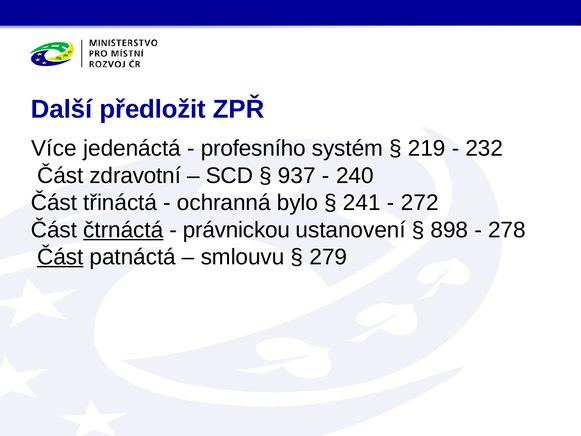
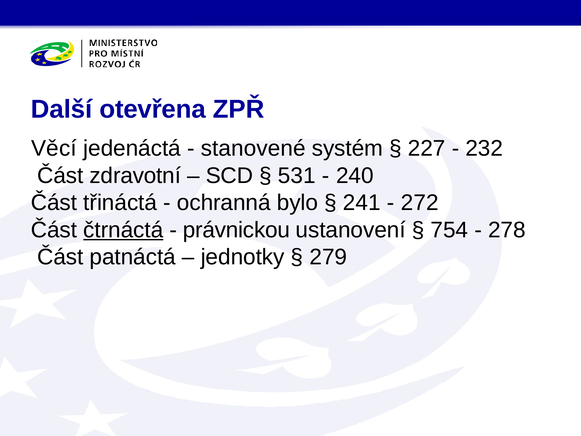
předložit: předložit -> otevřena (153, 109)
Více: Více -> Věcí (54, 148)
profesního: profesního -> stanovené (253, 148)
219: 219 -> 227 (427, 148)
937: 937 -> 531 (297, 176)
898: 898 -> 754 (449, 230)
Část underline: present -> none (60, 257)
smlouvu: smlouvu -> jednotky (243, 257)
